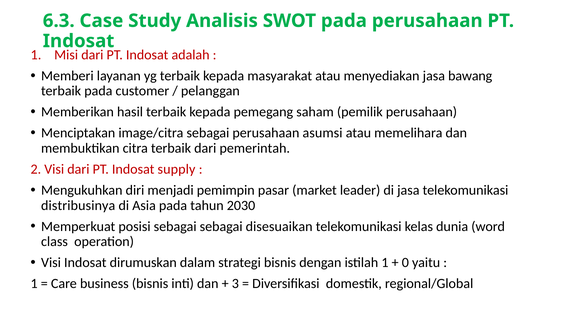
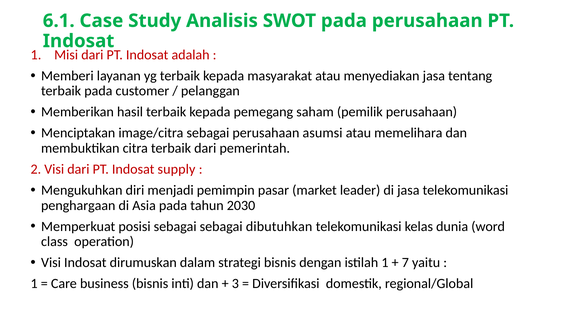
6.3: 6.3 -> 6.1 (59, 21)
bawang: bawang -> tentang (470, 76)
distribusinya: distribusinya -> penghargaan (78, 205)
disesuaikan: disesuaikan -> dibutuhkan (279, 226)
0: 0 -> 7 (405, 262)
